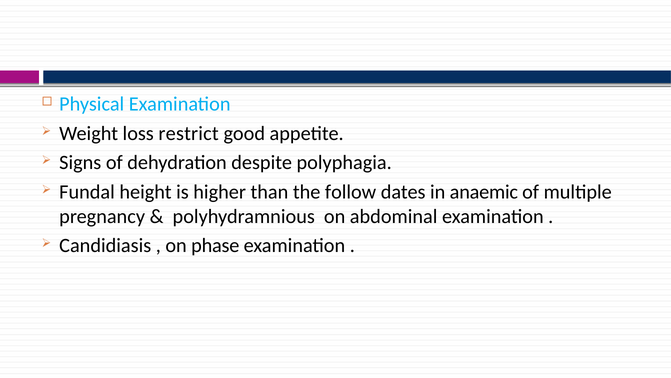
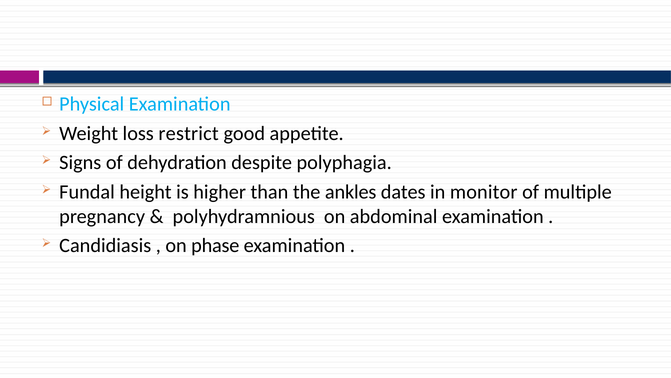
follow: follow -> ankles (351, 192)
anaemic: anaemic -> monitor (484, 192)
